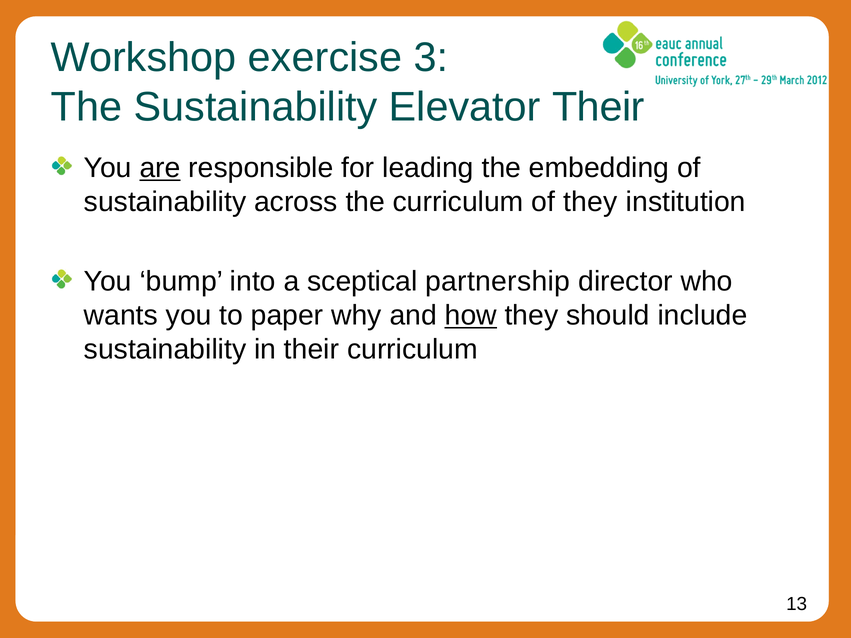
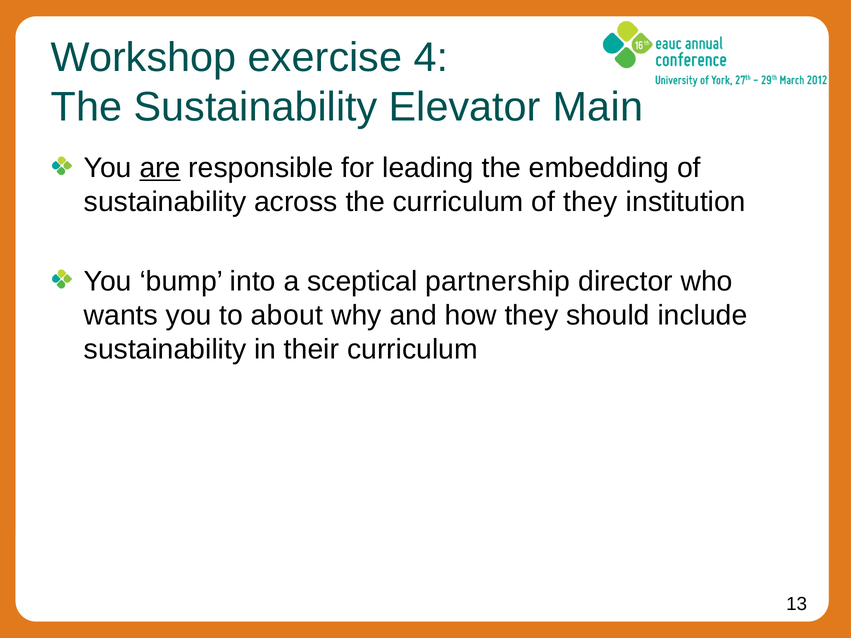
3: 3 -> 4 (431, 57)
Elevator Their: Their -> Main (598, 107)
paper: paper -> about (287, 316)
how underline: present -> none (471, 316)
